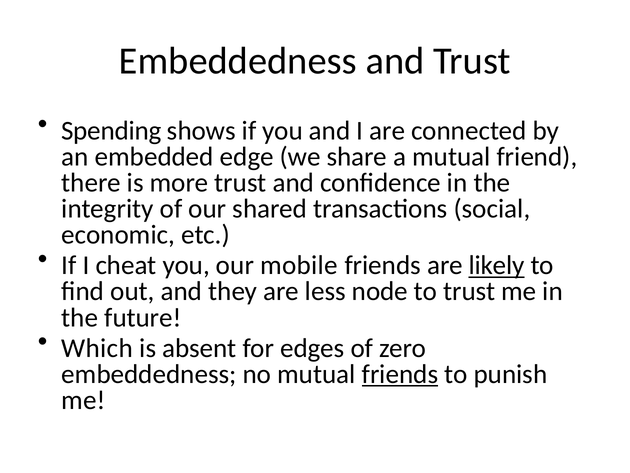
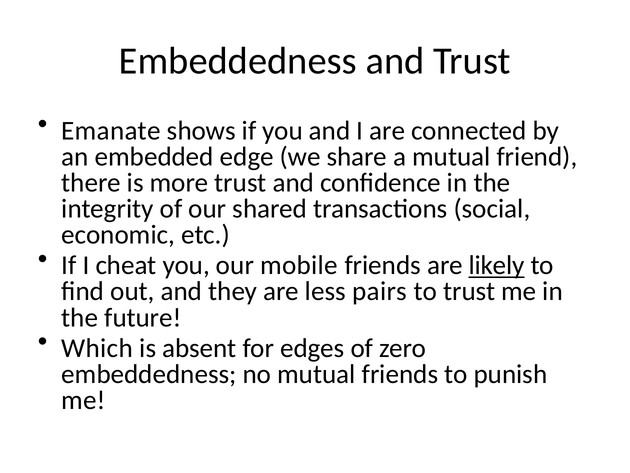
Spending: Spending -> Emanate (111, 130)
node: node -> pairs (380, 291)
friends underline: present -> none (400, 374)
